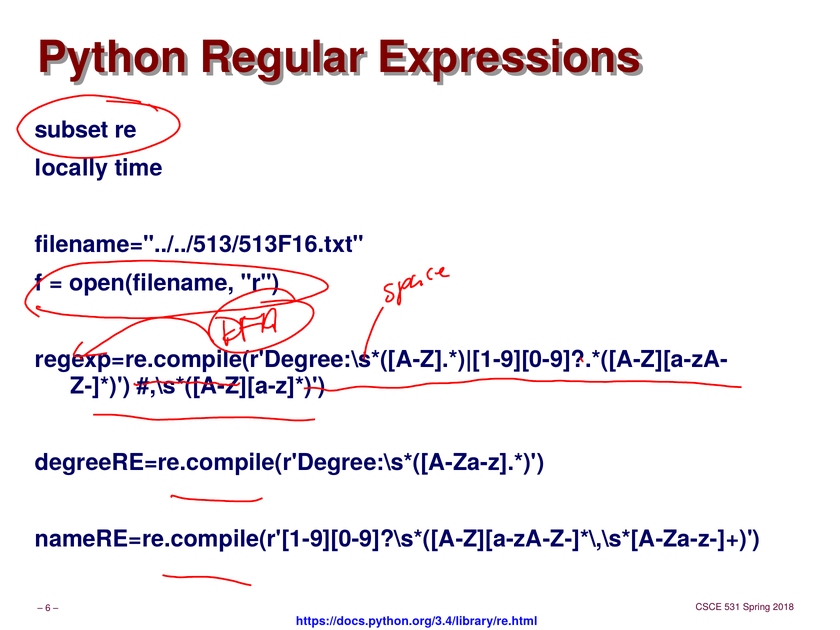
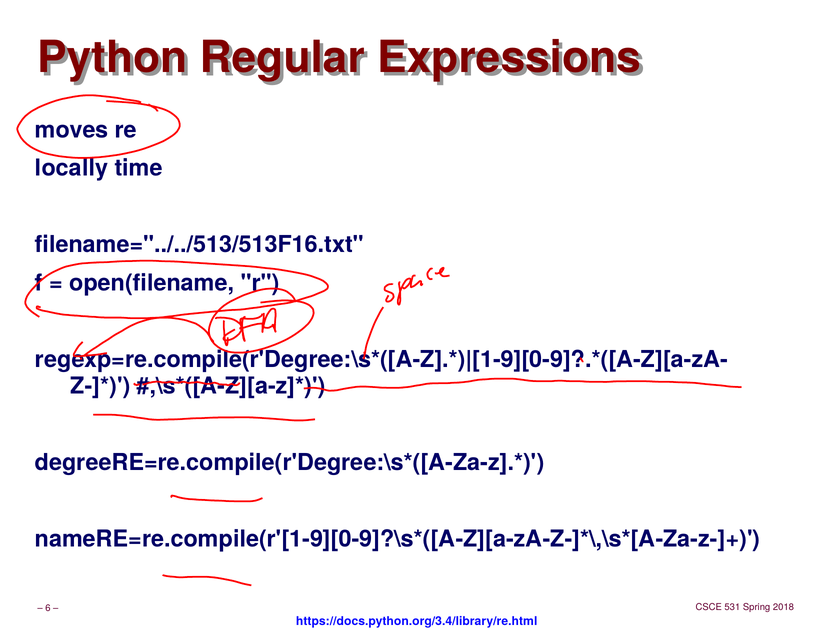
subset: subset -> moves (72, 130)
